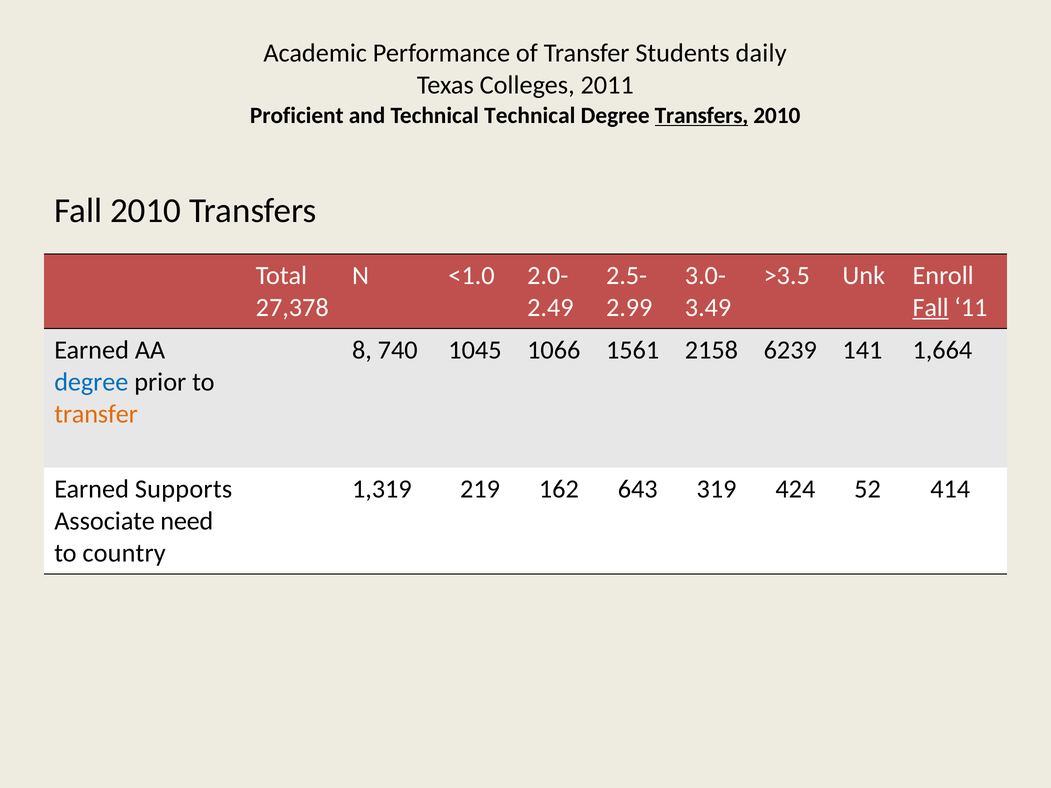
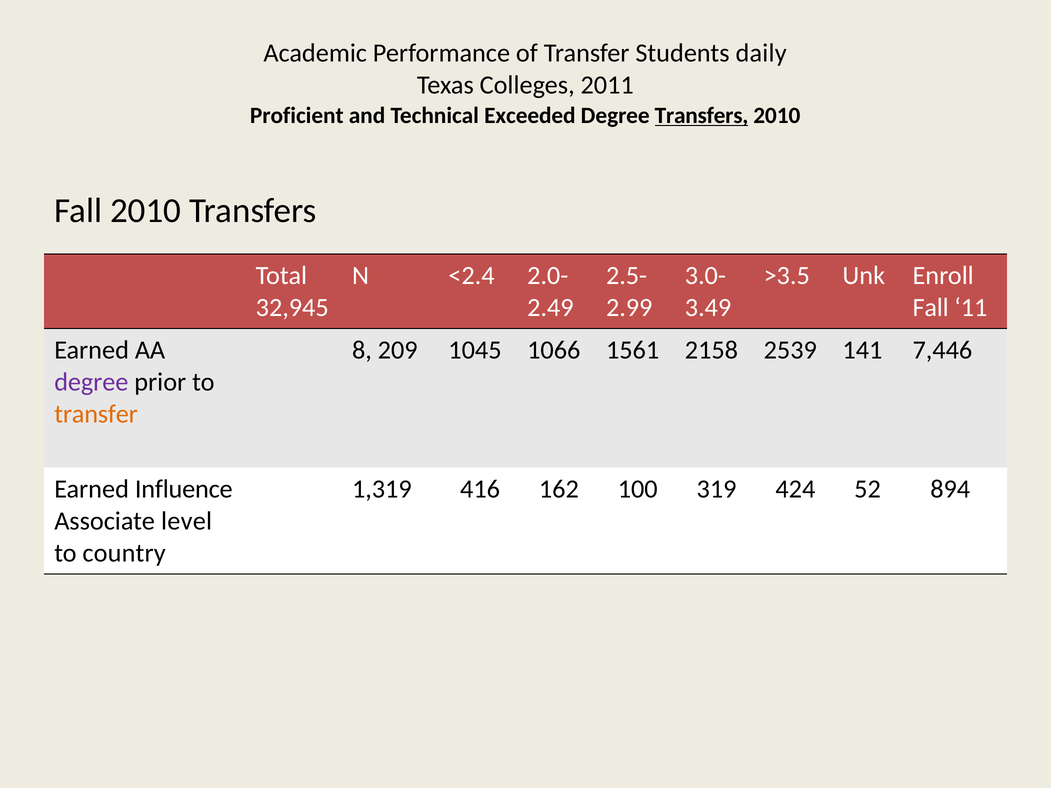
Technical Technical: Technical -> Exceeded (530, 115)
<1.0: <1.0 -> <2.4 (471, 276)
27,378: 27,378 -> 32,945 (292, 308)
Fall underline: present -> none (931, 308)
740: 740 -> 209 (398, 350)
6239: 6239 -> 2539 (790, 350)
1,664: 1,664 -> 7,446 (942, 350)
degree colour: blue -> purple (91, 382)
Supports: Supports -> Influence (184, 489)
219: 219 -> 416 (480, 489)
643: 643 -> 100 (638, 489)
414: 414 -> 894 (950, 489)
need: need -> level (187, 521)
